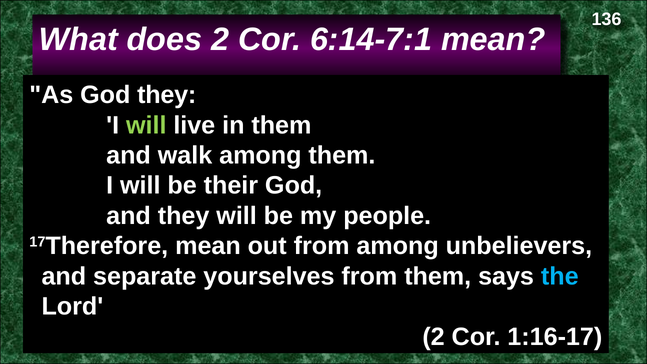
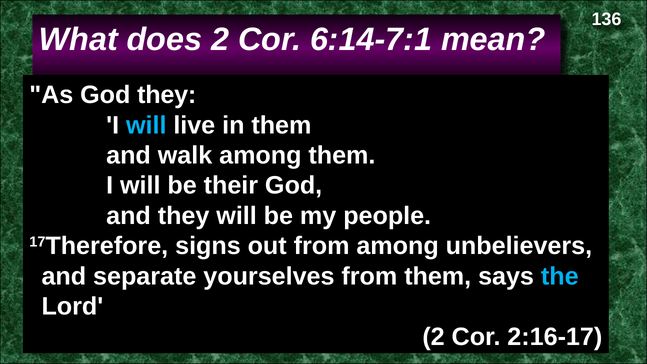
will colour: light green -> light blue (146, 125)
17Therefore mean: mean -> signs (208, 246)
1:16-17: 1:16-17 -> 2:16-17 (555, 337)
